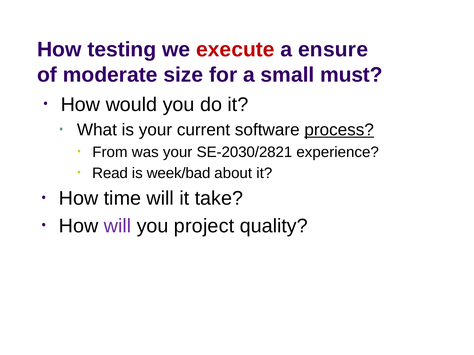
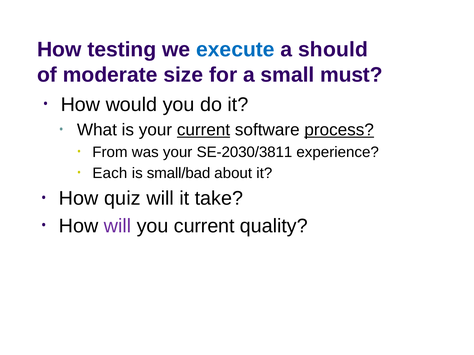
execute colour: red -> blue (235, 50)
ensure: ensure -> should (333, 50)
current underline: none -> present (204, 130)
SE-2030/2821: SE-2030/2821 -> SE-2030/3811 (244, 152)
Read: Read -> Each (110, 173)
week/bad: week/bad -> small/bad (179, 173)
time: time -> quiz (122, 199)
you project: project -> current (204, 226)
